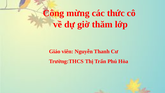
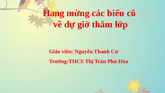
Công: Công -> Hang (54, 13)
thức: thức -> biểu (116, 13)
